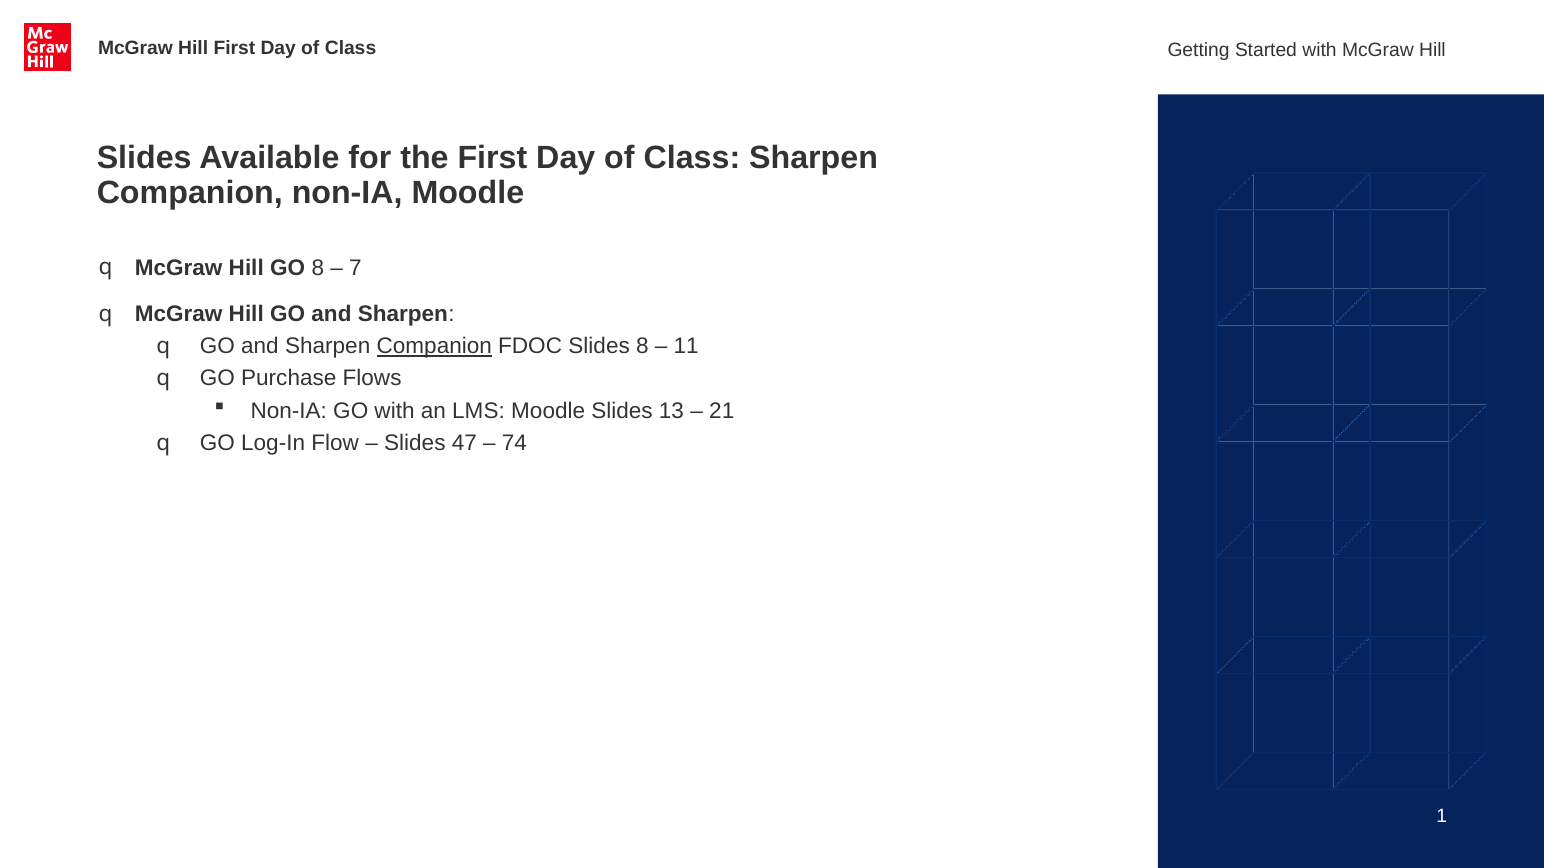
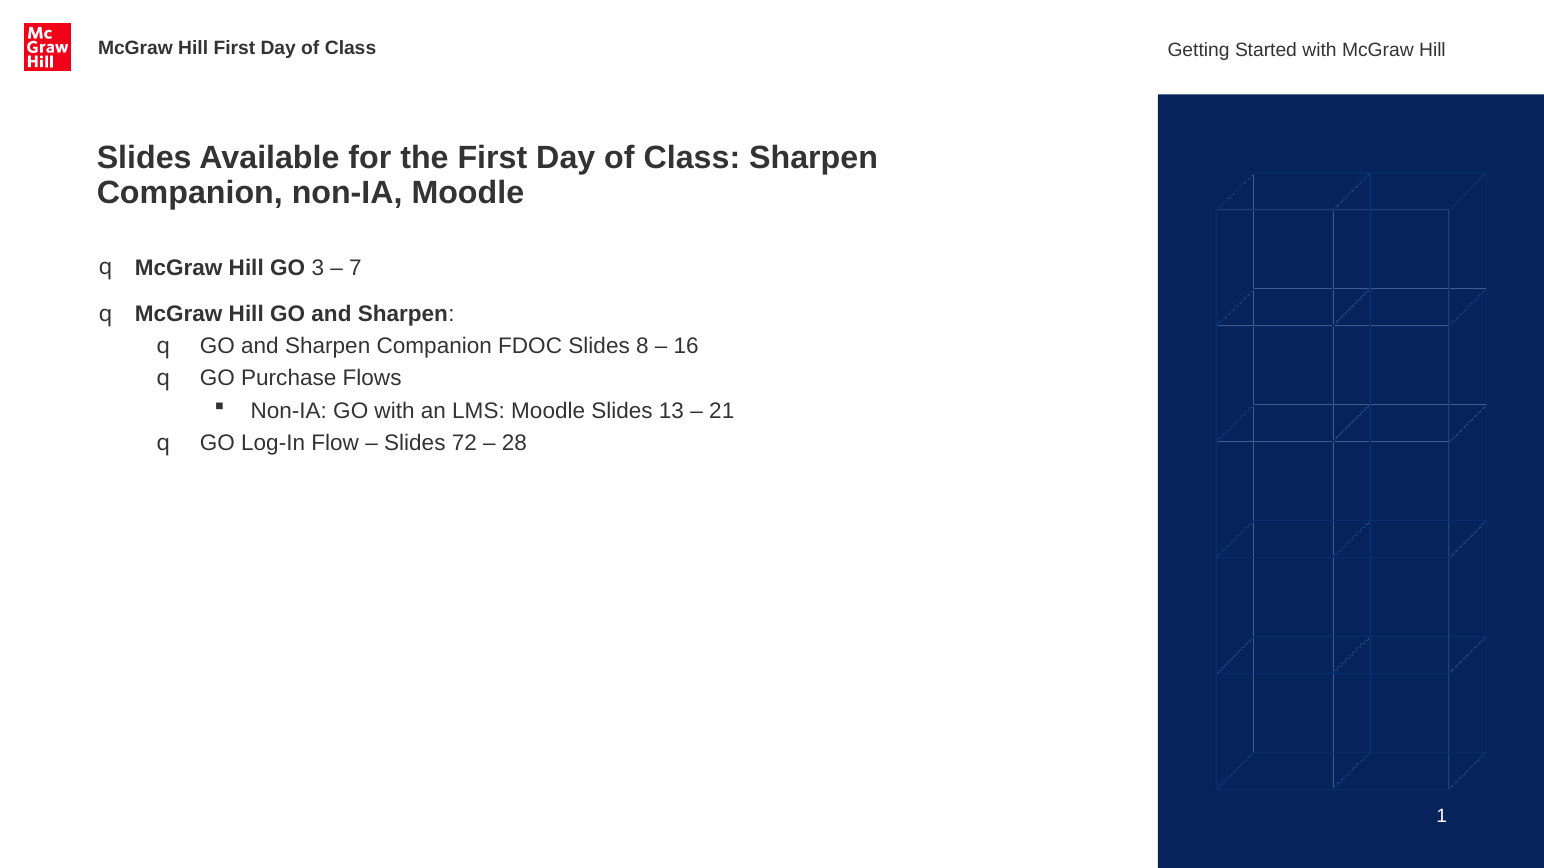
GO 8: 8 -> 3 (318, 268)
Companion underline: present -> none (434, 346)
11: 11 -> 16 (686, 346)
47: 47 -> 72 (464, 443)
74: 74 -> 28 (514, 443)
